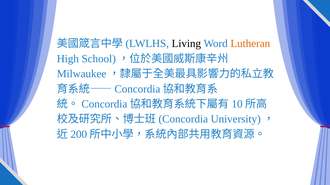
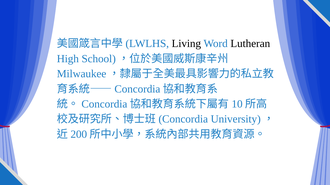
Lutheran colour: orange -> black (250, 44)
